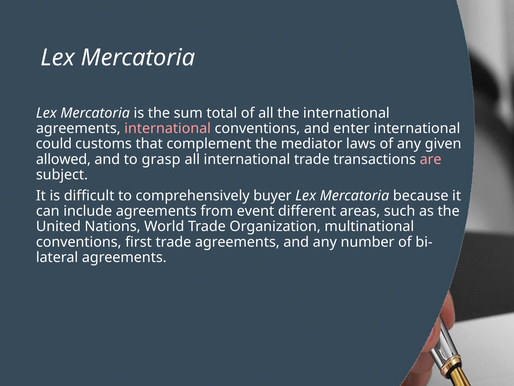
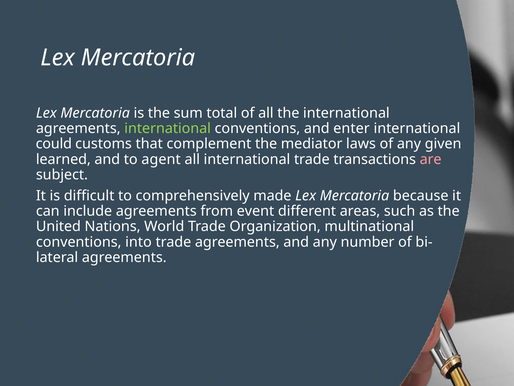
international colour: pink -> light green (168, 128)
allowed: allowed -> learned (63, 159)
grasp: grasp -> agent (161, 159)
buyer: buyer -> made (272, 195)
first: first -> into (138, 242)
